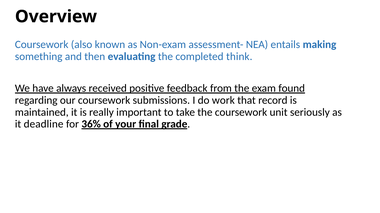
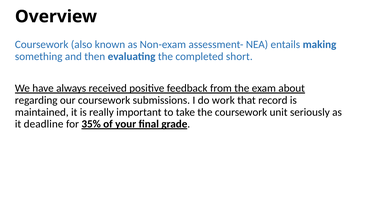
think: think -> short (239, 57)
found: found -> about (292, 89)
36%: 36% -> 35% (91, 124)
